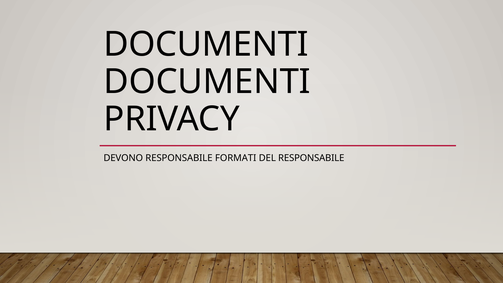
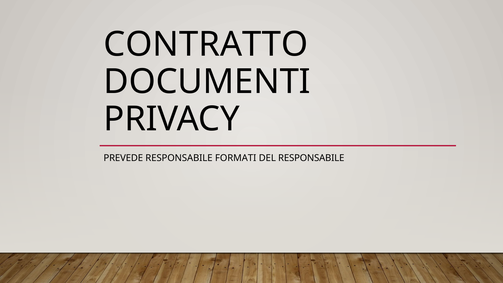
DOCUMENTI: DOCUMENTI -> CONTRATTO (206, 44)
DEVONO: DEVONO -> PREVEDE (123, 158)
